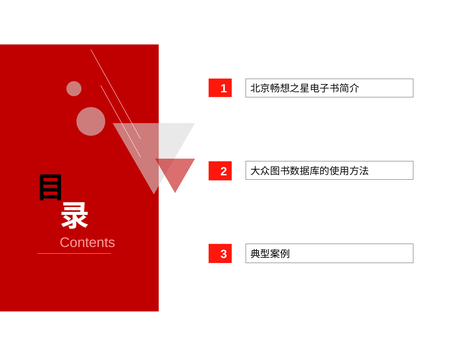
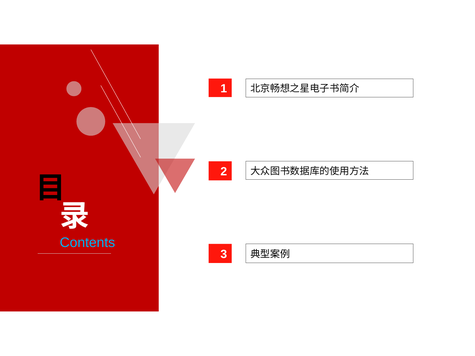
Contents colour: pink -> light blue (87, 243)
